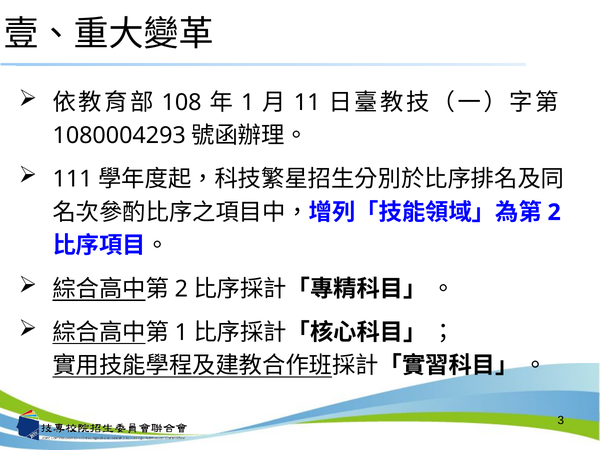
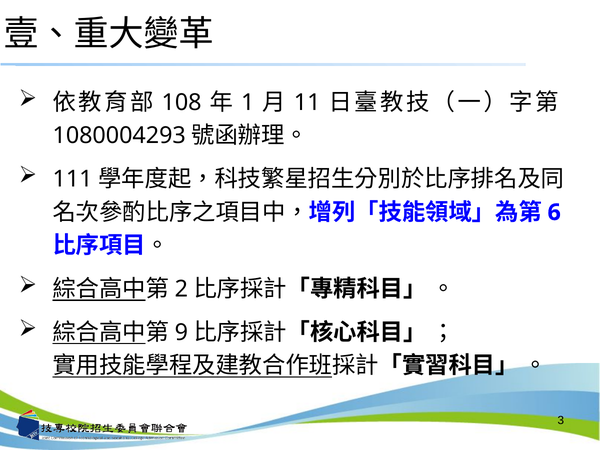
2: 2 -> 6 (554, 212)
1: 1 -> 9 (181, 332)
